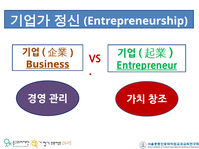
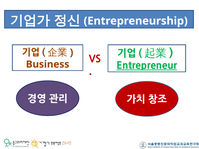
Business underline: present -> none (48, 64)
